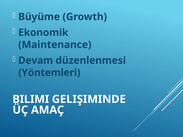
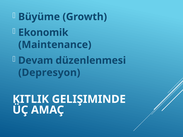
Yöntemleri: Yöntemleri -> Depresyon (49, 73)
BILIMI: BILIMI -> KITLIK (31, 99)
